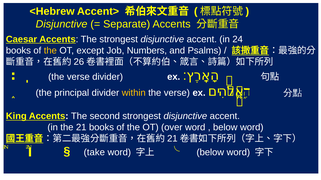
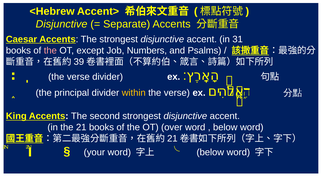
24: 24 -> 31 (238, 39)
the colour: yellow -> pink (50, 51)
26: 26 -> 39 (79, 62)
take: take -> your (94, 153)
